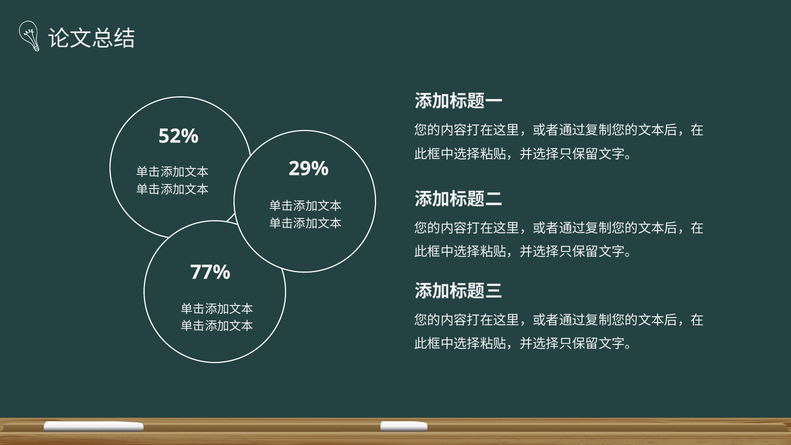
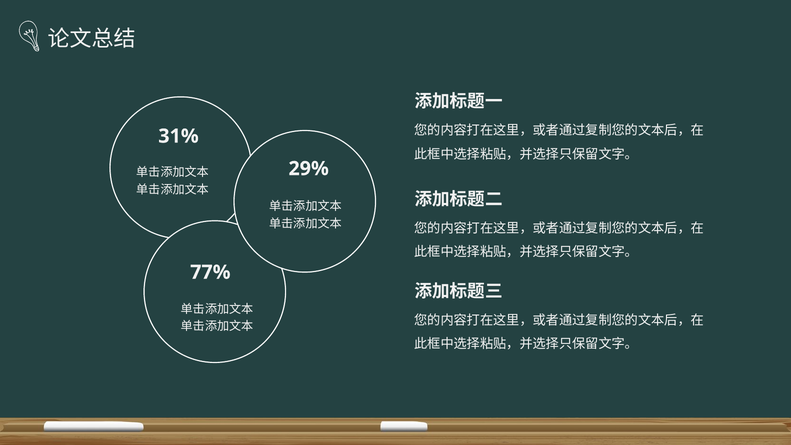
52%: 52% -> 31% (178, 136)
